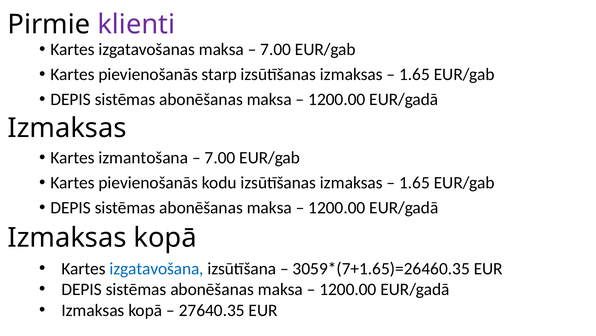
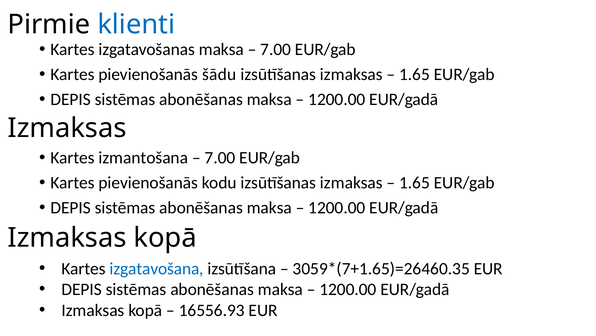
klienti colour: purple -> blue (136, 24)
starp: starp -> šādu (219, 74)
27640.35: 27640.35 -> 16556.93 (212, 310)
